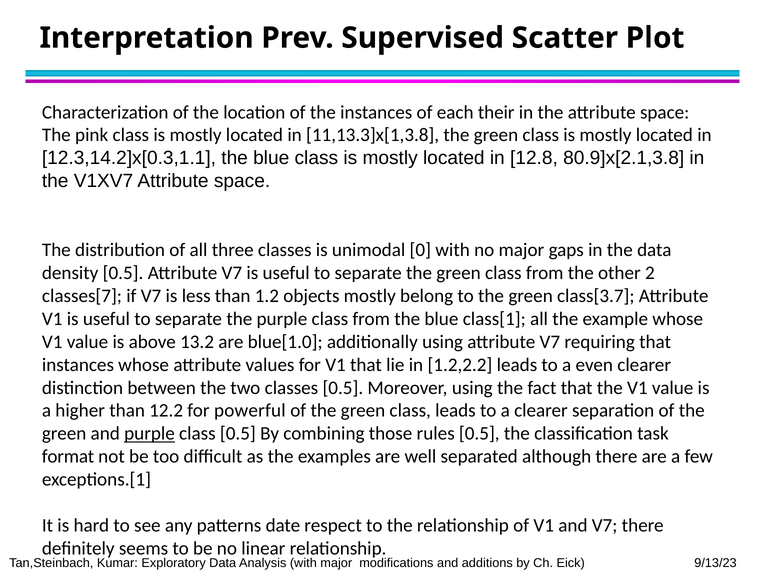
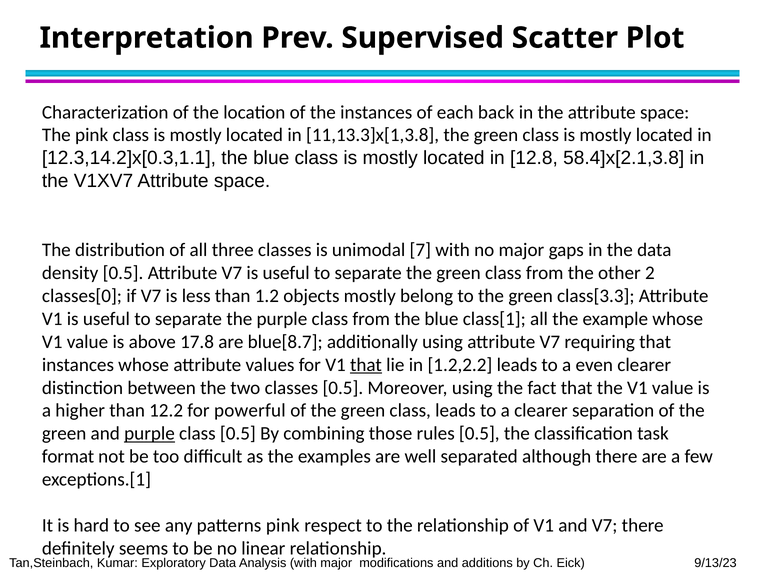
their: their -> back (496, 112)
80.9]x[2.1,3.8: 80.9]x[2.1,3.8 -> 58.4]x[2.1,3.8 (624, 158)
0: 0 -> 7 (420, 250)
classes[7: classes[7 -> classes[0 (82, 296)
class[3.7: class[3.7 -> class[3.3 (596, 296)
13.2: 13.2 -> 17.8 (197, 342)
blue[1.0: blue[1.0 -> blue[8.7 (285, 342)
that underline: none -> present (366, 365)
patterns date: date -> pink (283, 525)
